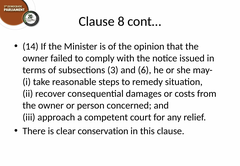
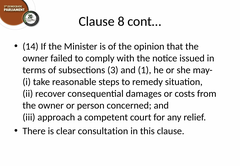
6: 6 -> 1 (145, 70)
conservation: conservation -> consultation (103, 131)
